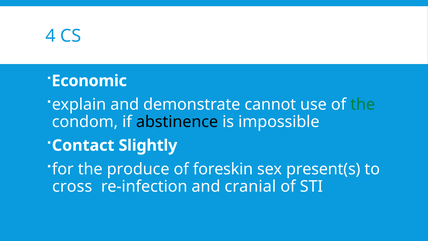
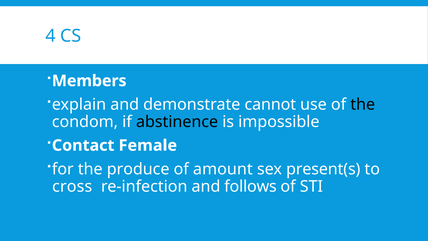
Economic: Economic -> Members (89, 81)
the colour: green -> black (363, 104)
Slightly: Slightly -> Female (148, 145)
foreskin: foreskin -> amount (223, 169)
cranial: cranial -> follows (250, 186)
